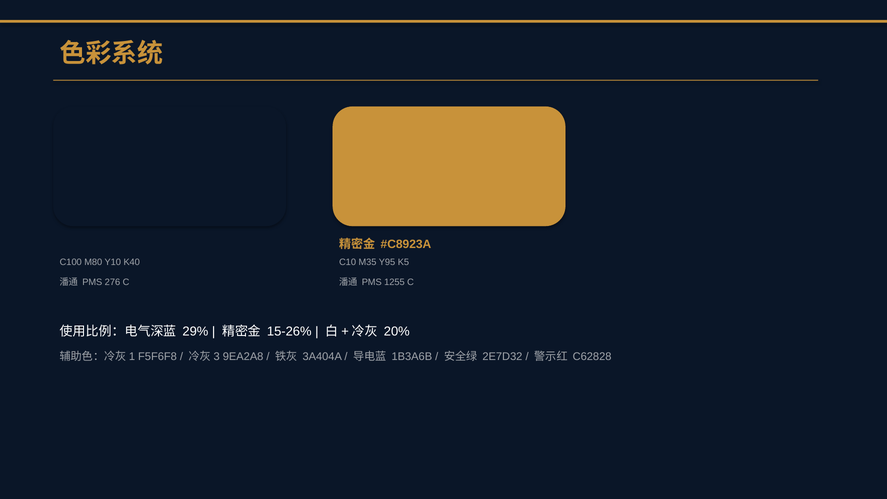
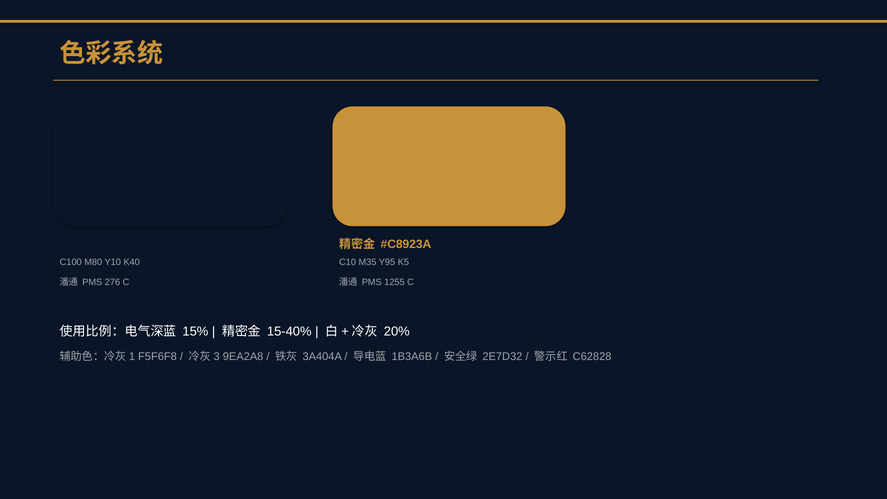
29%: 29% -> 15% (195, 331)
15-26%: 15-26% -> 15-40% (289, 331)
